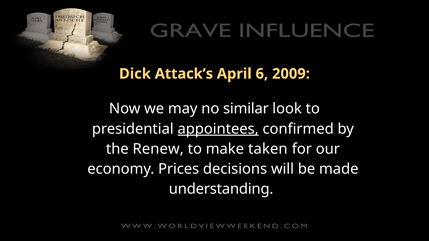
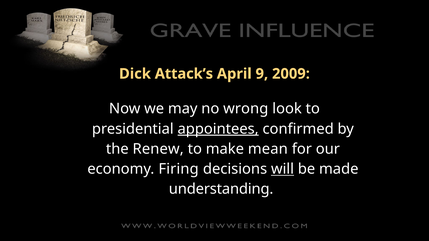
6: 6 -> 9 (262, 74)
similar: similar -> wrong (246, 109)
taken: taken -> mean (268, 149)
Prices: Prices -> Firing (179, 169)
will underline: none -> present (283, 169)
